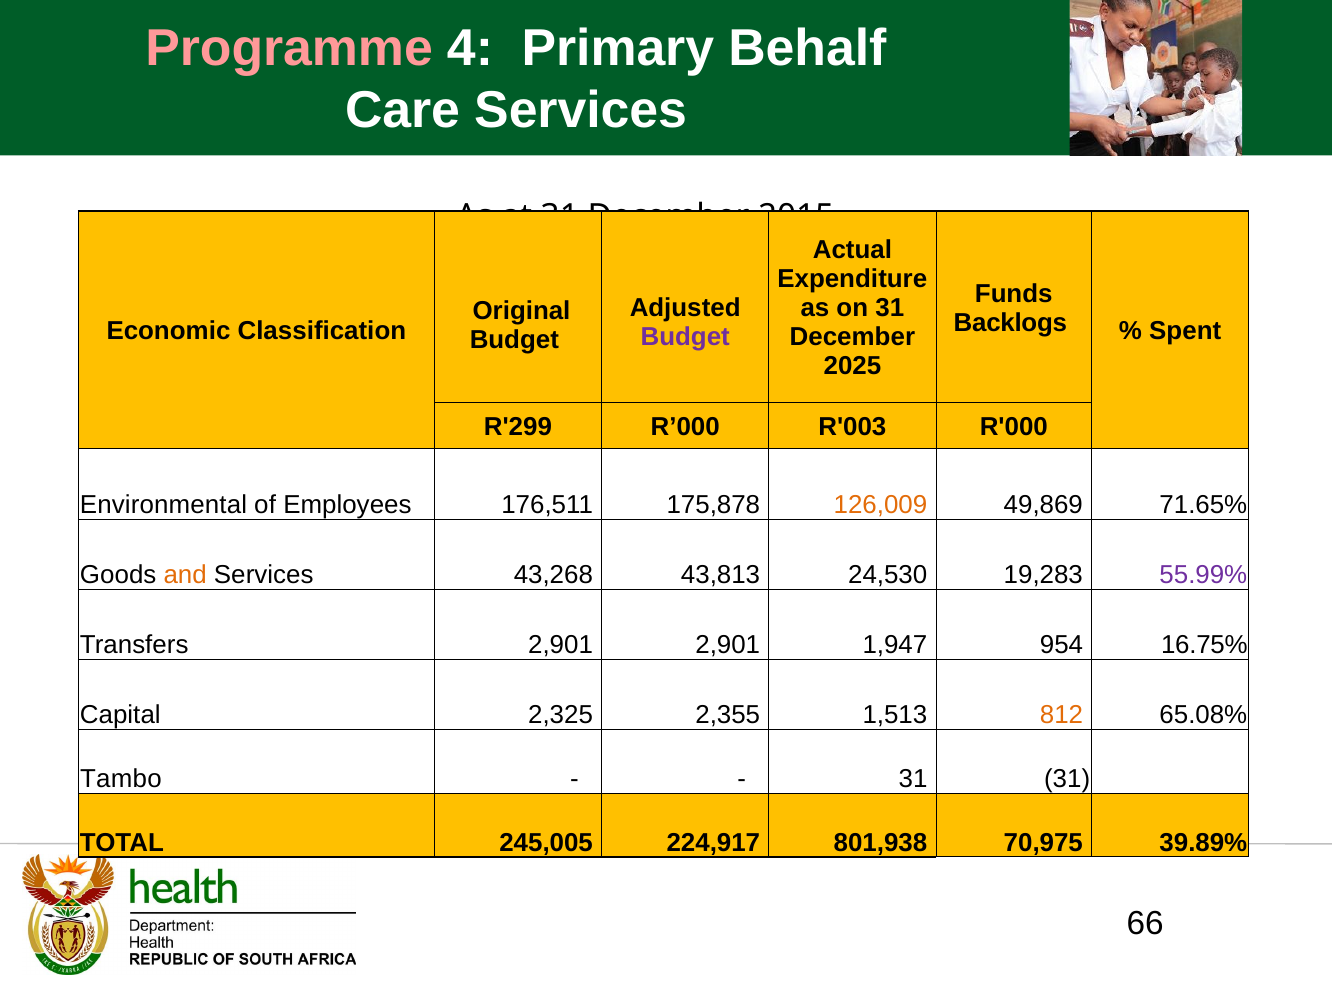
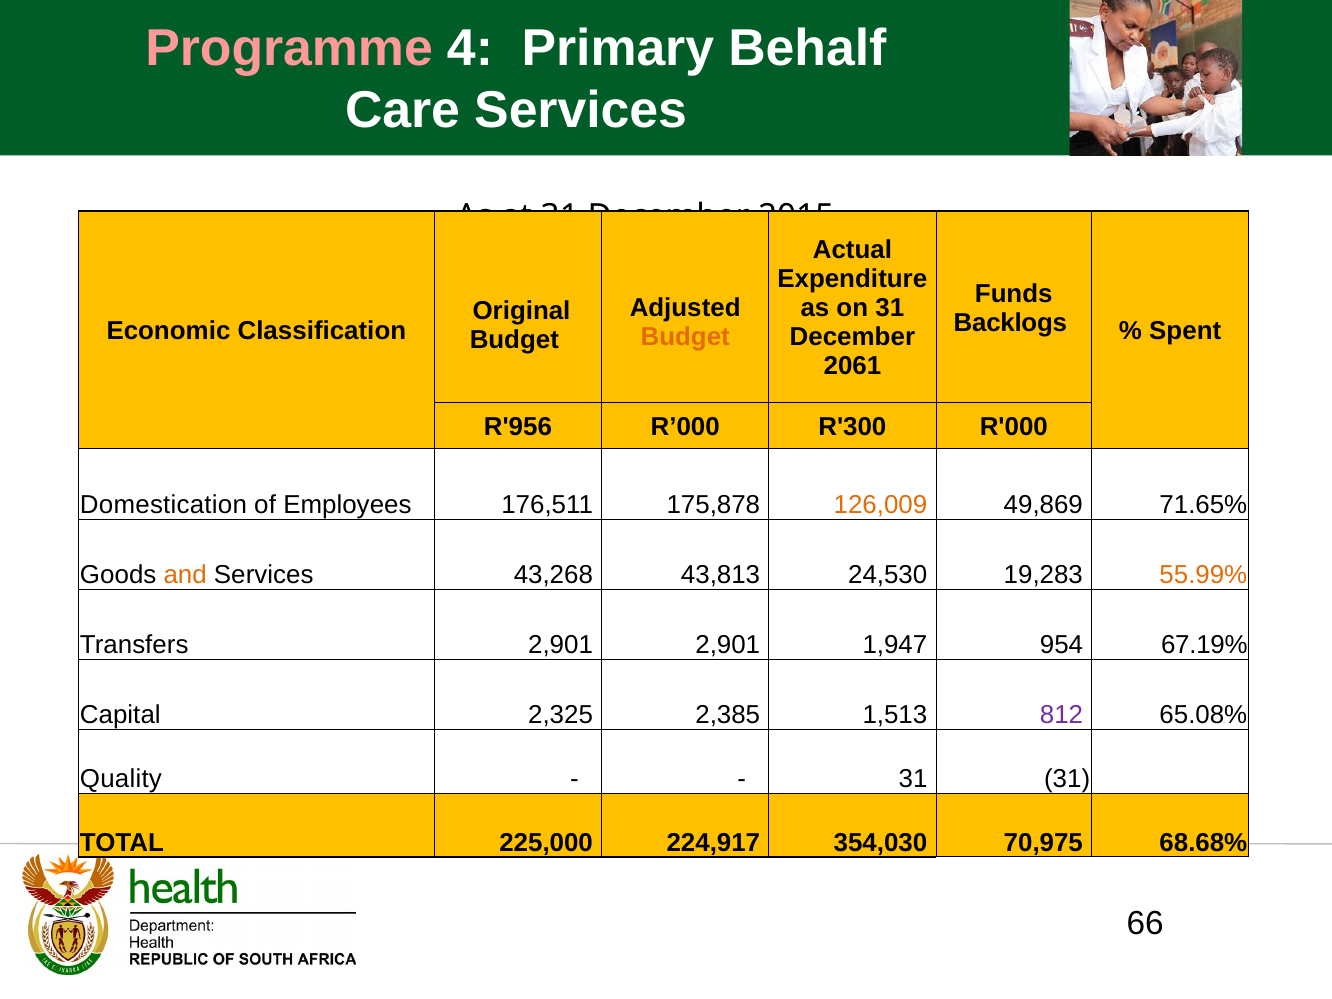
Budget colour: purple -> orange (685, 337)
2025: 2025 -> 2061 (852, 366)
R'299: R'299 -> R'956 (518, 427)
R'003: R'003 -> R'300 (852, 427)
Environmental: Environmental -> Domestication (163, 505)
55.99% colour: purple -> orange (1203, 575)
16.75%: 16.75% -> 67.19% (1204, 645)
2,355: 2,355 -> 2,385 (728, 715)
812 colour: orange -> purple (1062, 715)
Tambo: Tambo -> Quality (121, 779)
245,005: 245,005 -> 225,000 (546, 843)
801,938: 801,938 -> 354,030 (880, 843)
39.89%: 39.89% -> 68.68% (1203, 843)
